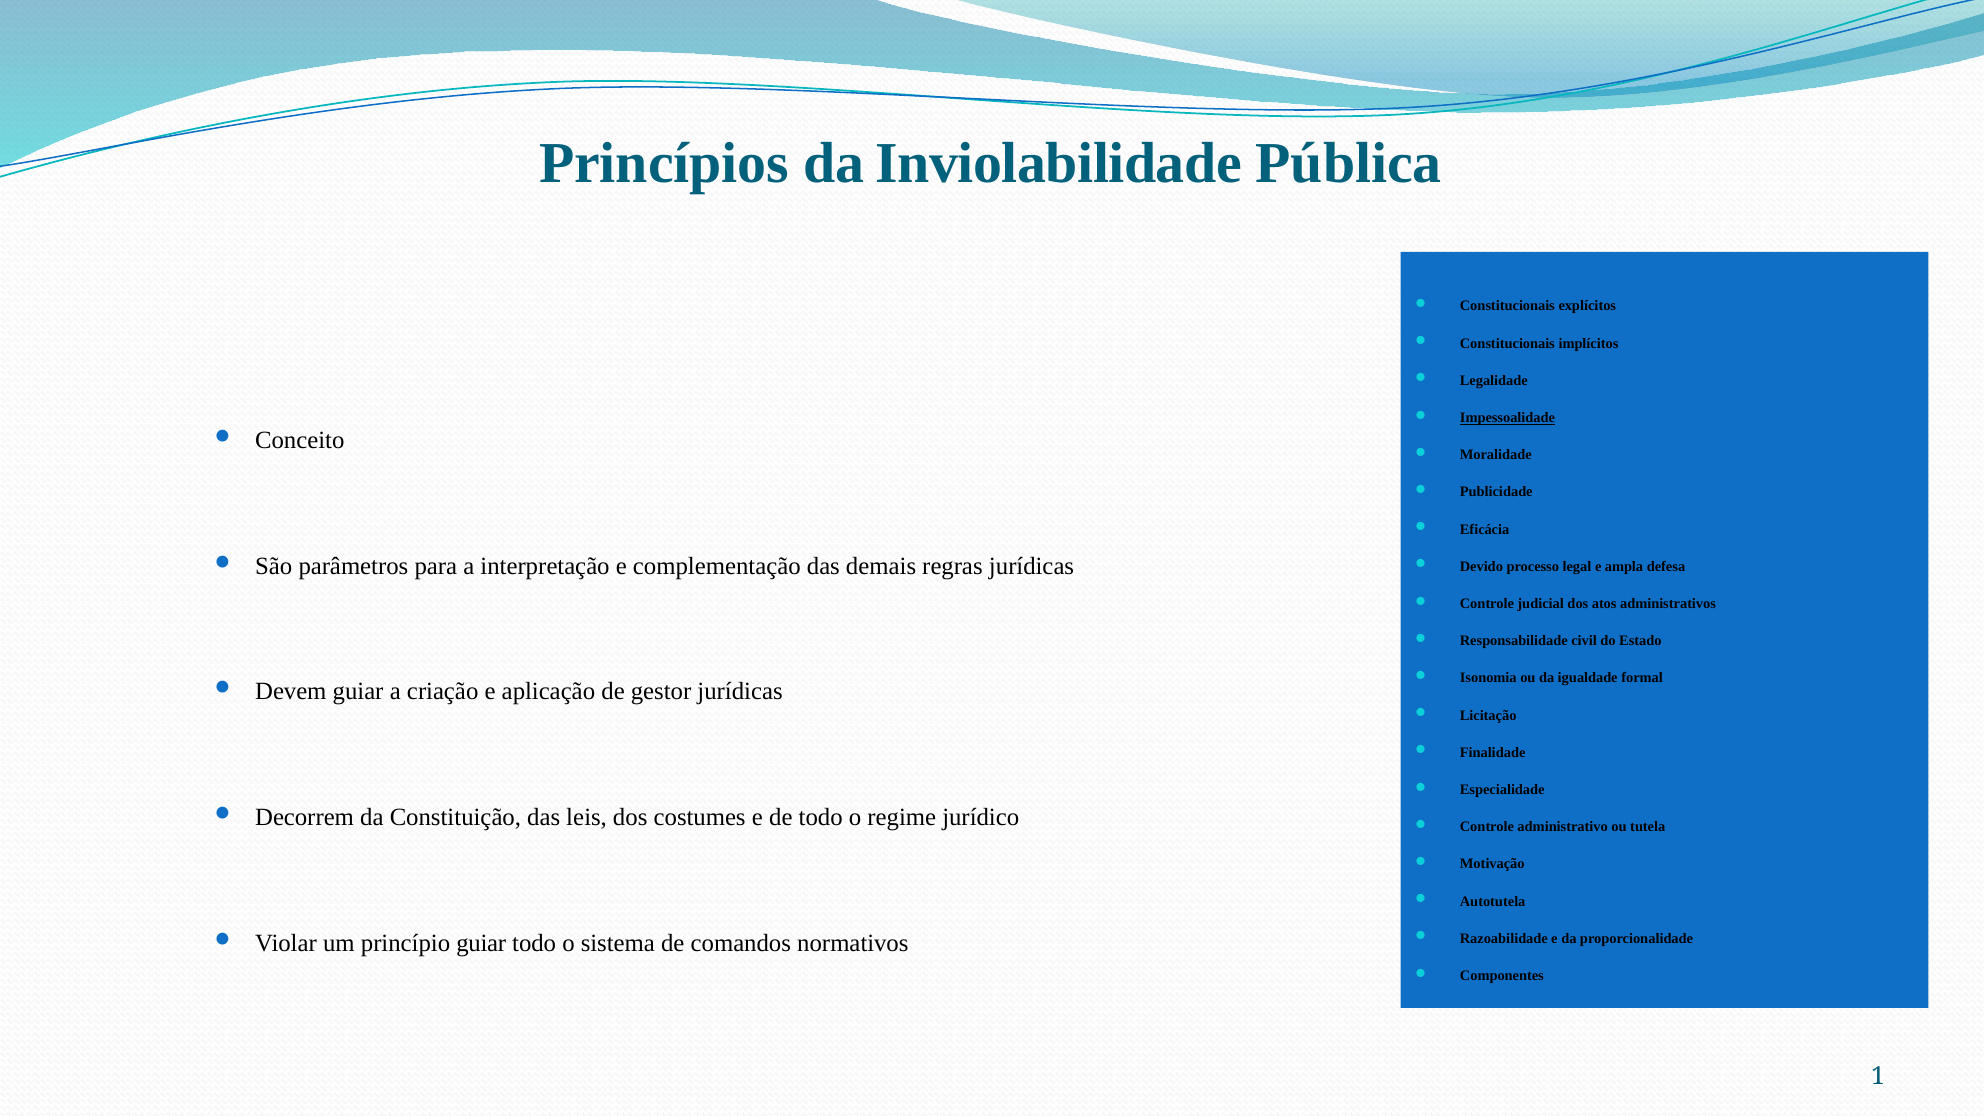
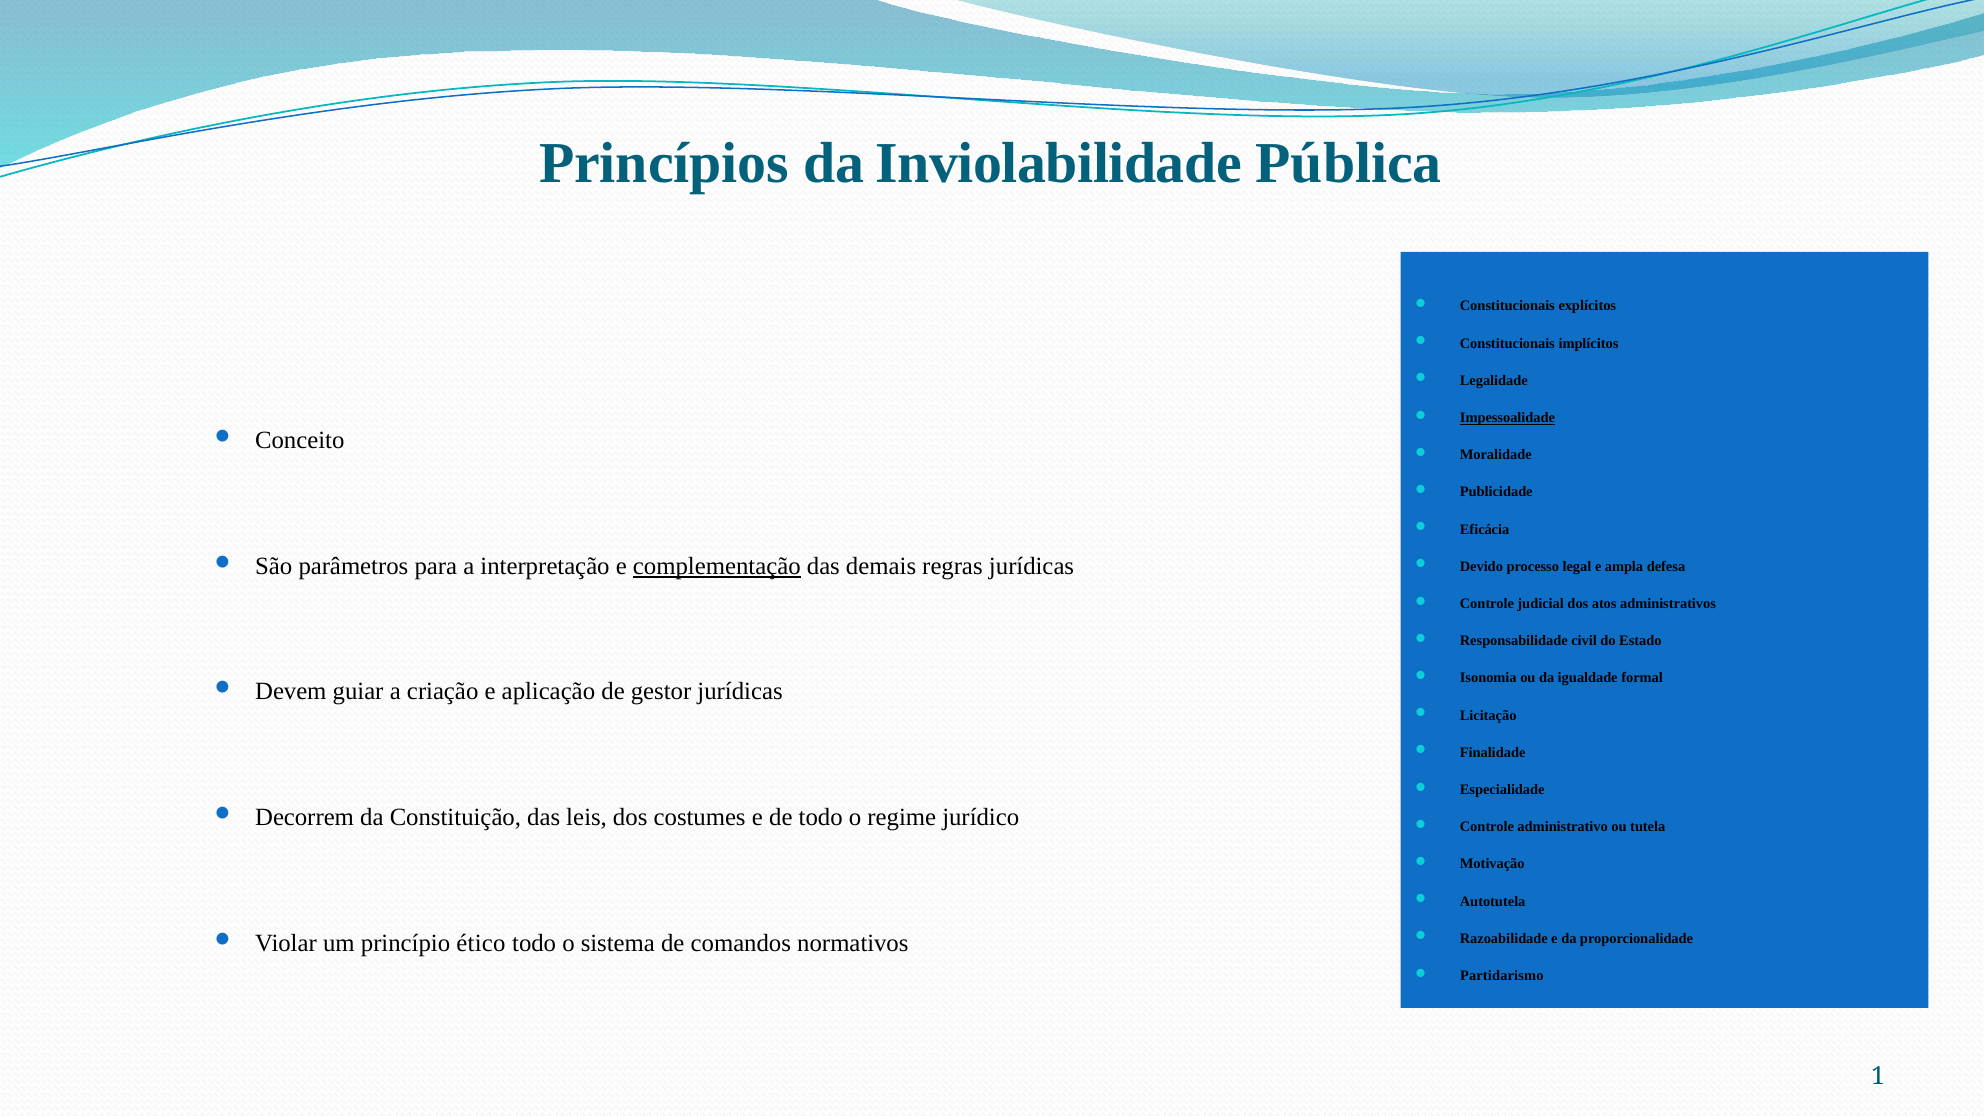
complementação underline: none -> present (717, 566)
princípio guiar: guiar -> ético (481, 943)
Componentes: Componentes -> Partidarismo (1502, 976)
